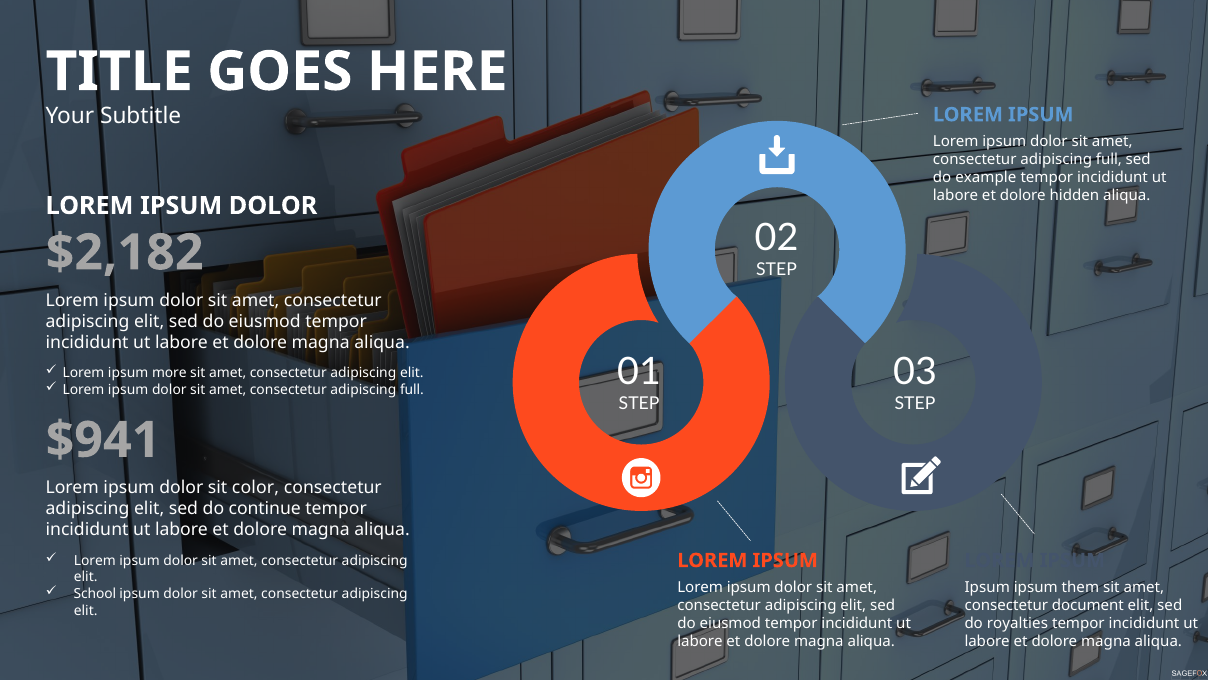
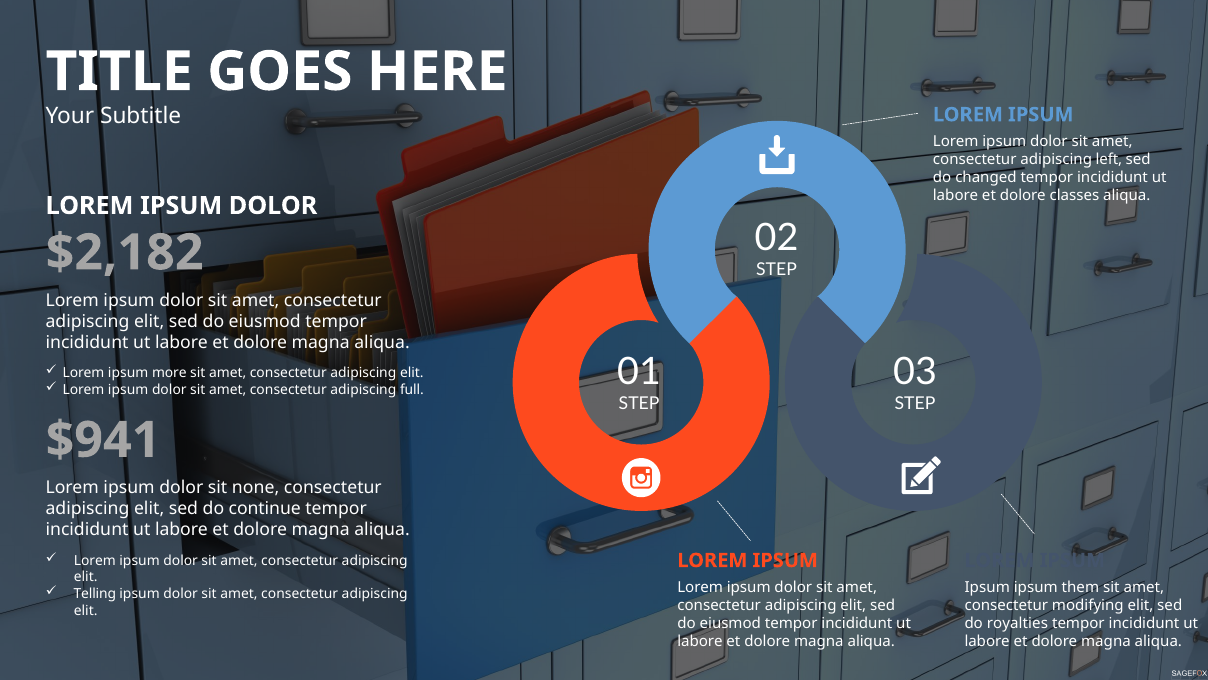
full: full -> left (1109, 160)
example: example -> changed (986, 178)
hidden: hidden -> classes (1074, 196)
color: color -> none (256, 487)
School: School -> Telling (95, 594)
document: document -> modifying (1088, 605)
